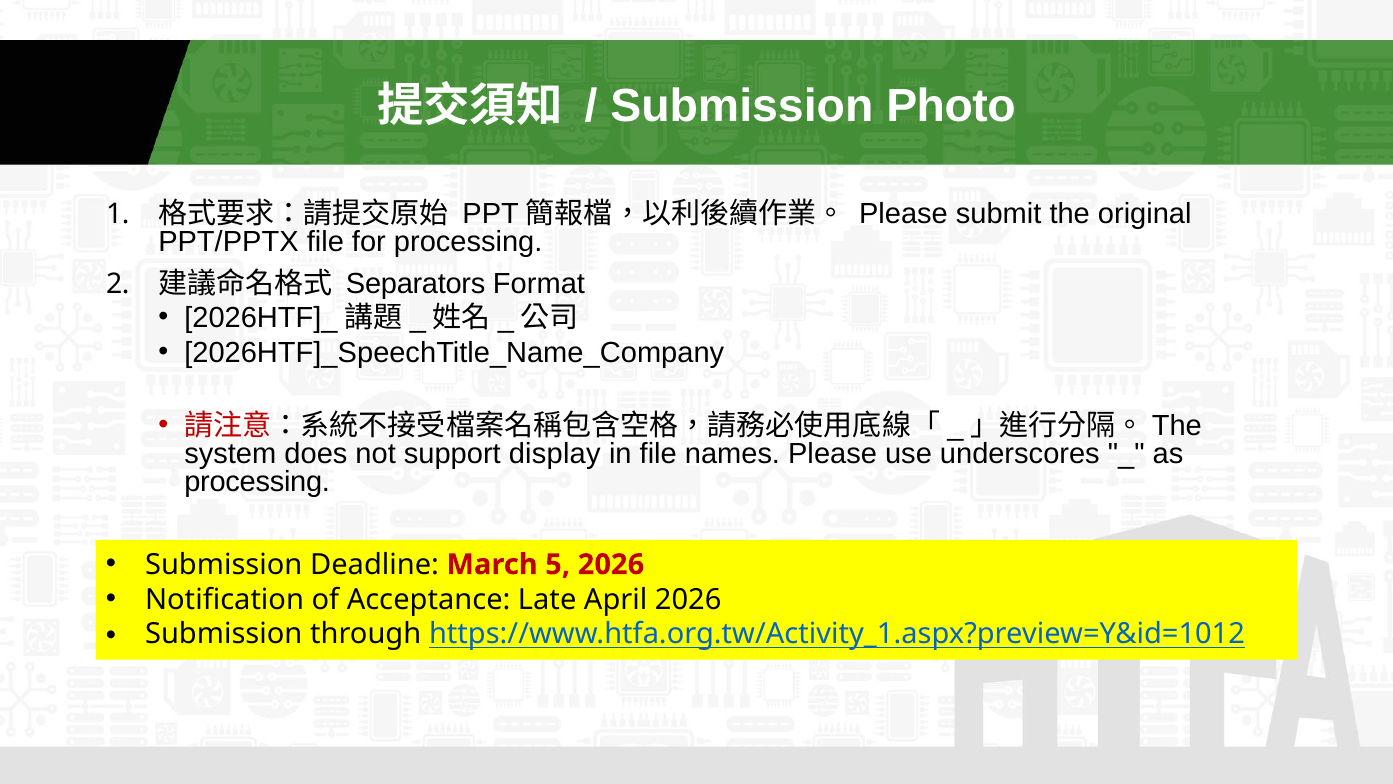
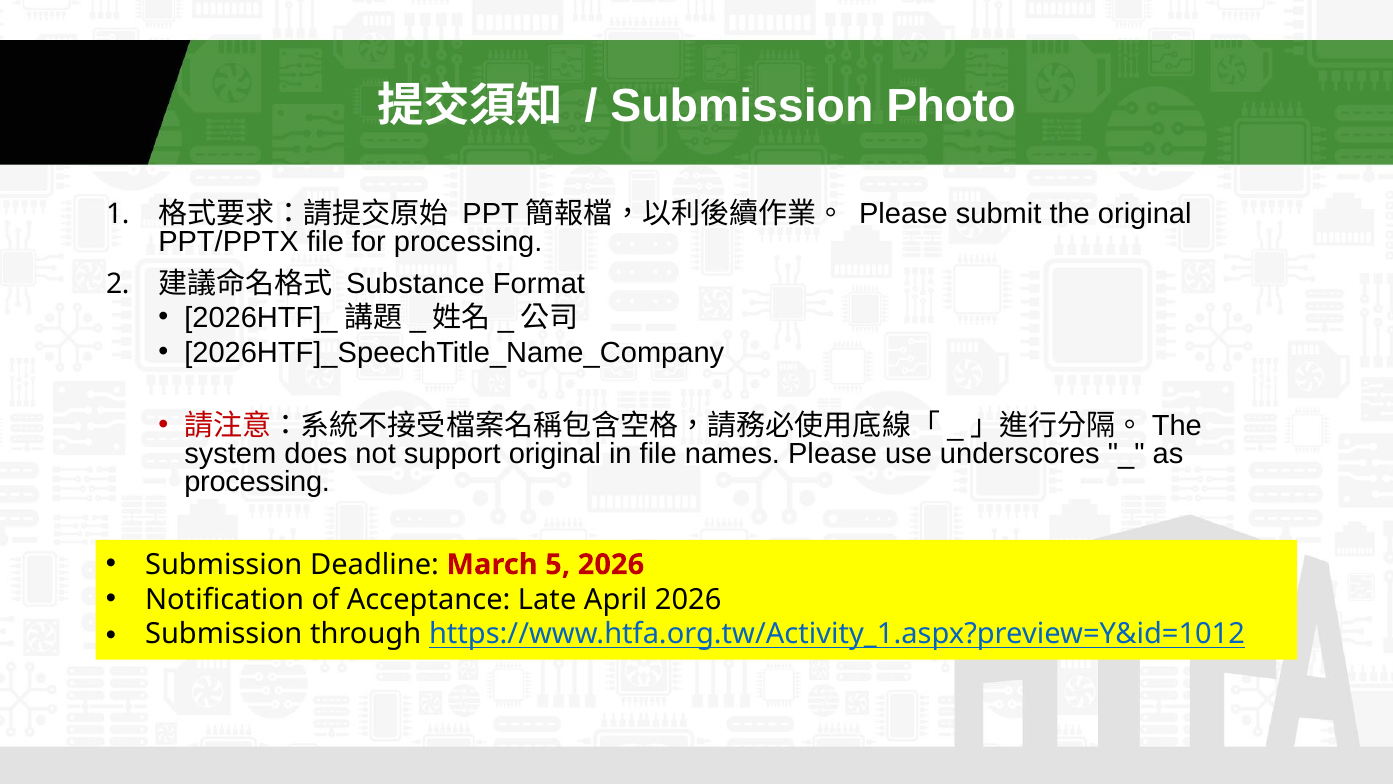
Separators: Separators -> Substance (415, 283)
support display: display -> original (555, 454)
